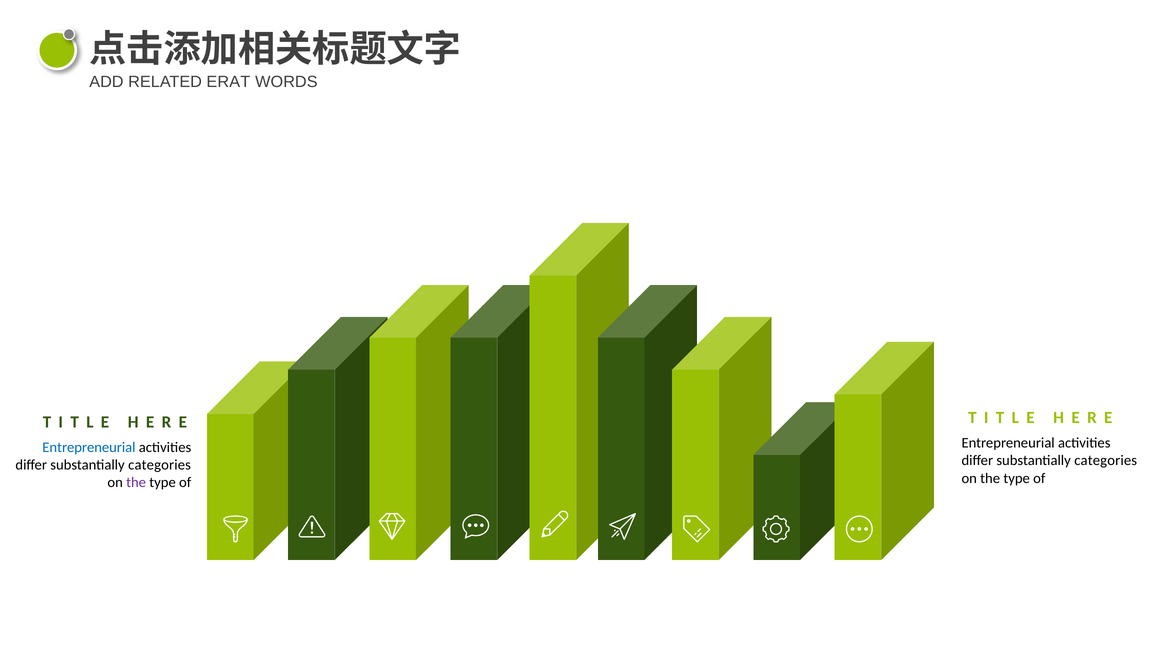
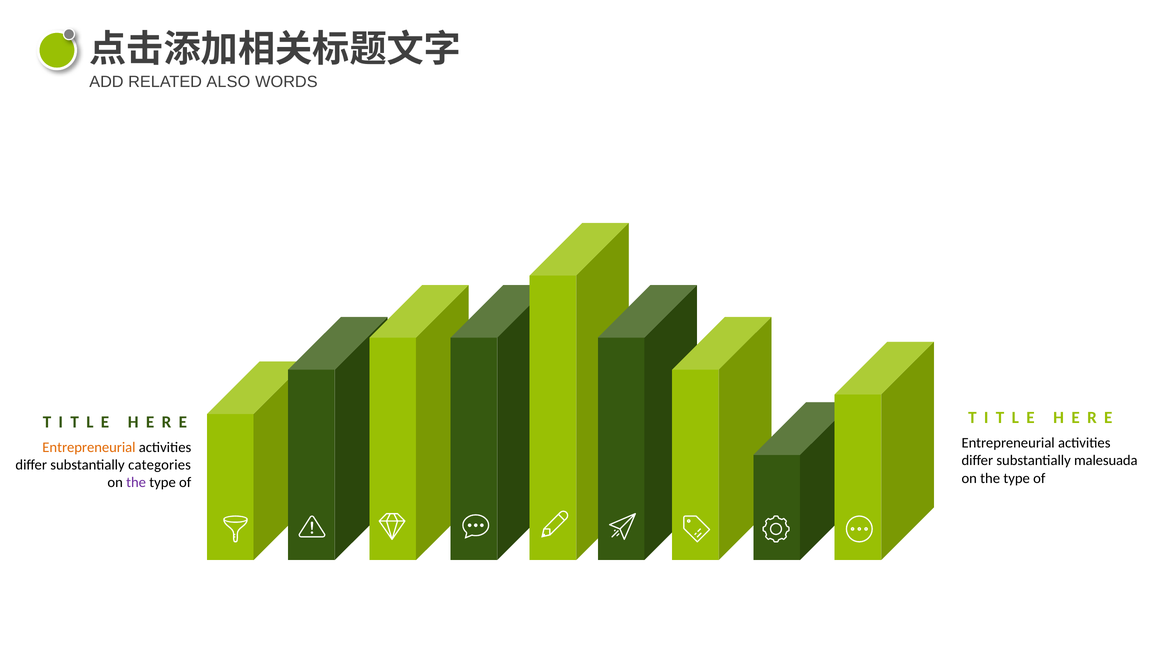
ERAT: ERAT -> ALSO (228, 82)
Entrepreneurial colour: blue -> orange (89, 448)
categories: categories -> malesuada (1106, 461)
